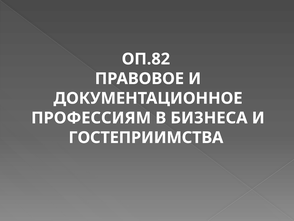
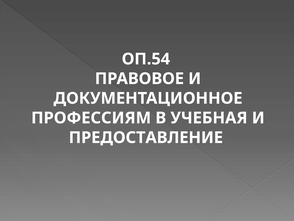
ОП.82: ОП.82 -> ОП.54 (146, 59)
БИЗНЕСА: БИЗНЕСА -> УЧЕБНАЯ (209, 118)
ГОСТЕПРИИМСТВА: ГОСТЕПРИИМСТВА -> ПРЕДОСТАВЛЕНИЕ (146, 137)
